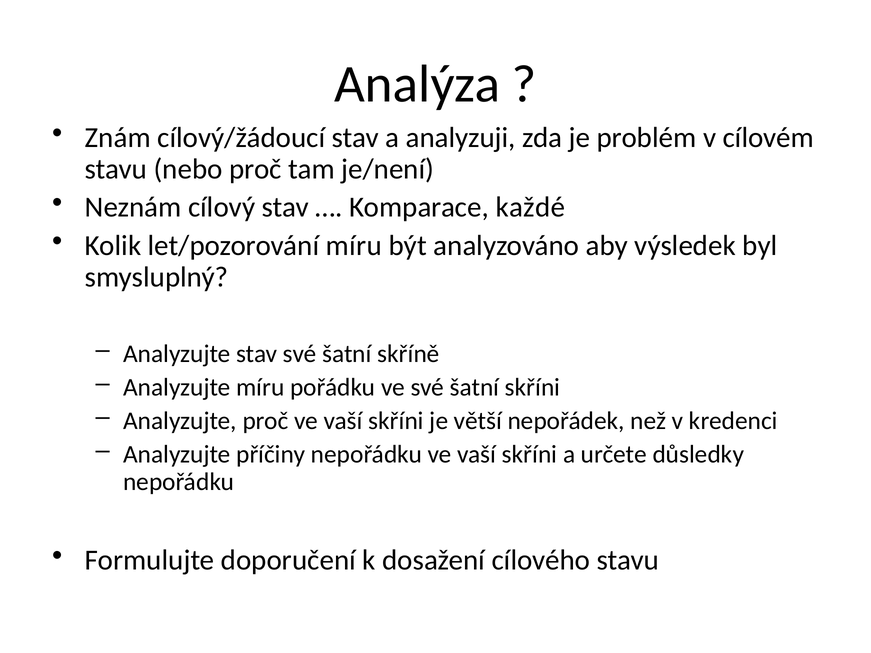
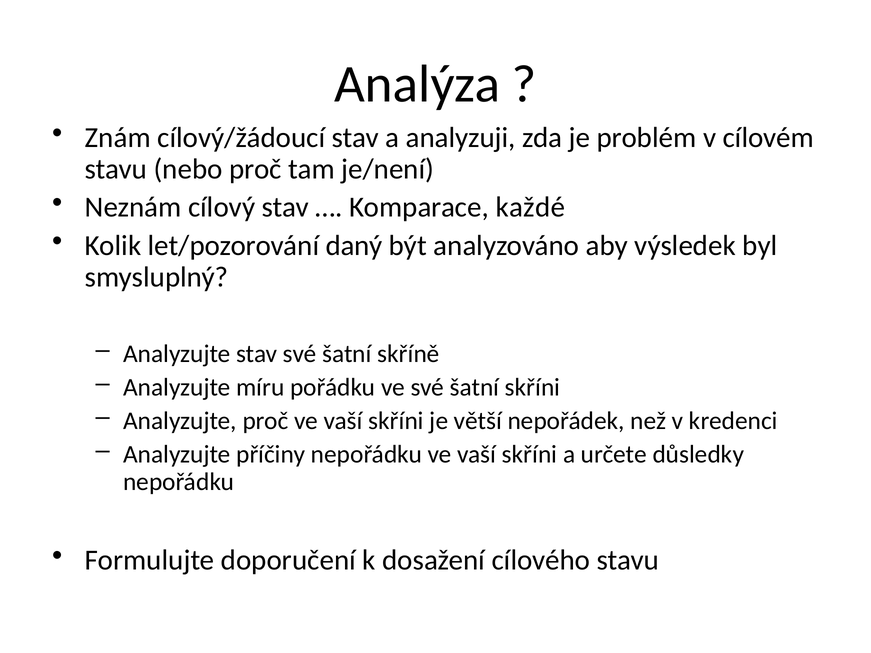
let/pozorování míru: míru -> daný (354, 246)
